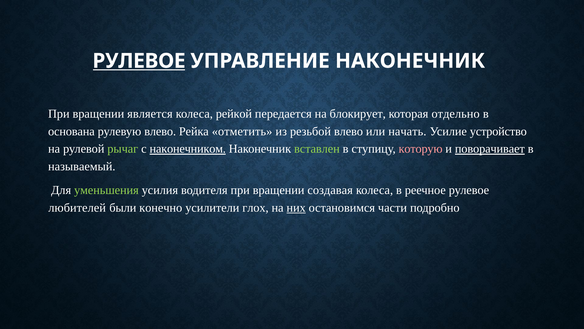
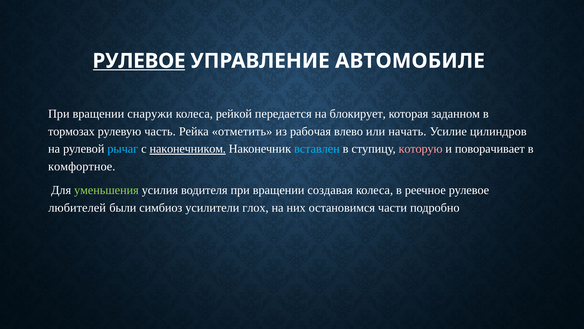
УПРАВЛЕНИЕ НАКОНЕЧНИК: НАКОНЕЧНИК -> АВТОМОБИЛЕ (410, 61)
является: является -> снаружи (150, 114)
отдельно: отдельно -> заданном (456, 114)
основана: основана -> тормозах (71, 131)
рулевую влево: влево -> часть (160, 131)
резьбой: резьбой -> рабочая (311, 131)
устройство: устройство -> цилиндров (498, 131)
рычаг colour: light green -> light blue (123, 149)
вставлен colour: light green -> light blue (317, 149)
поворачивает underline: present -> none (490, 149)
называемый: называемый -> комфортное (82, 166)
конечно: конечно -> симбиоз (161, 207)
них underline: present -> none (296, 207)
